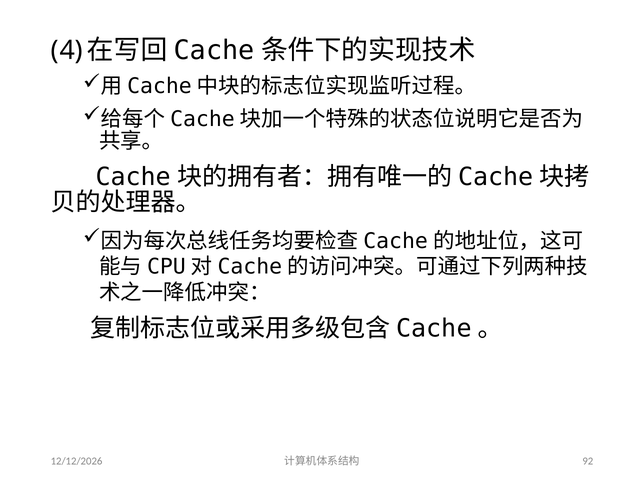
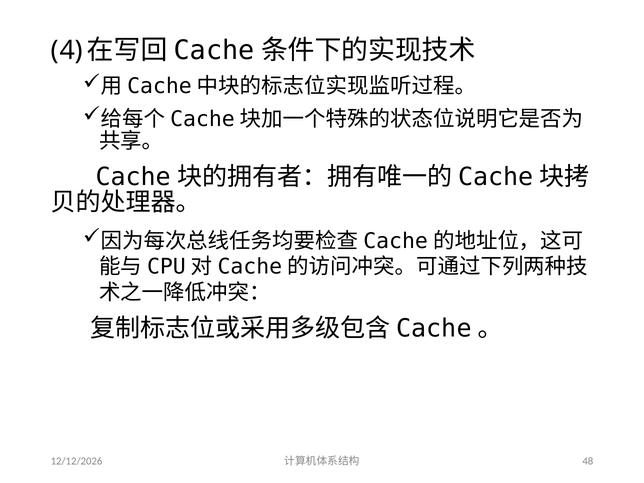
92: 92 -> 48 (588, 461)
